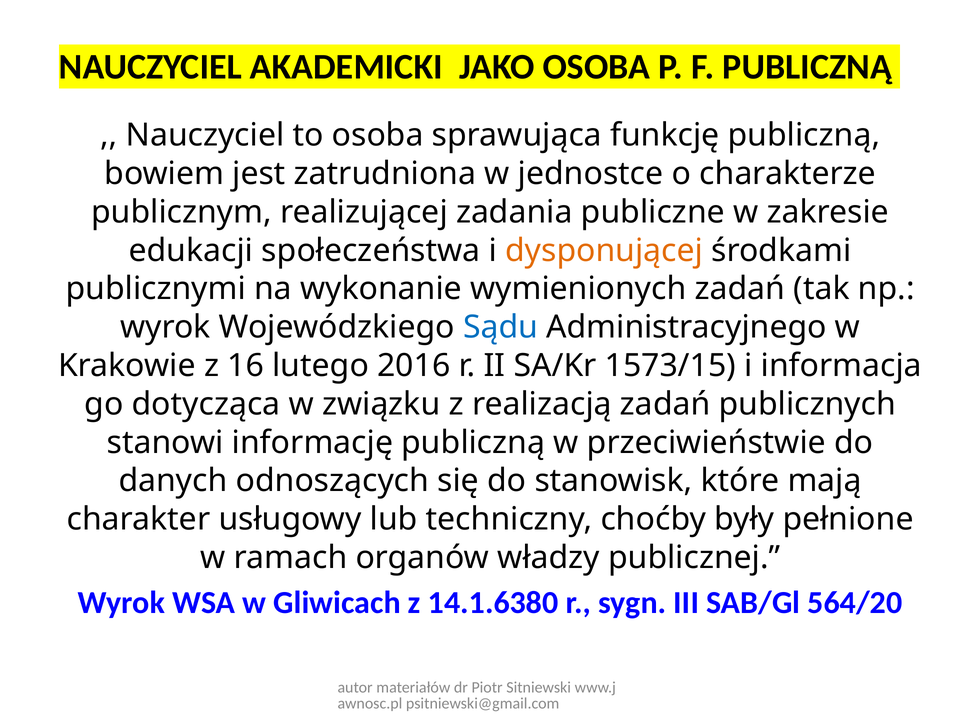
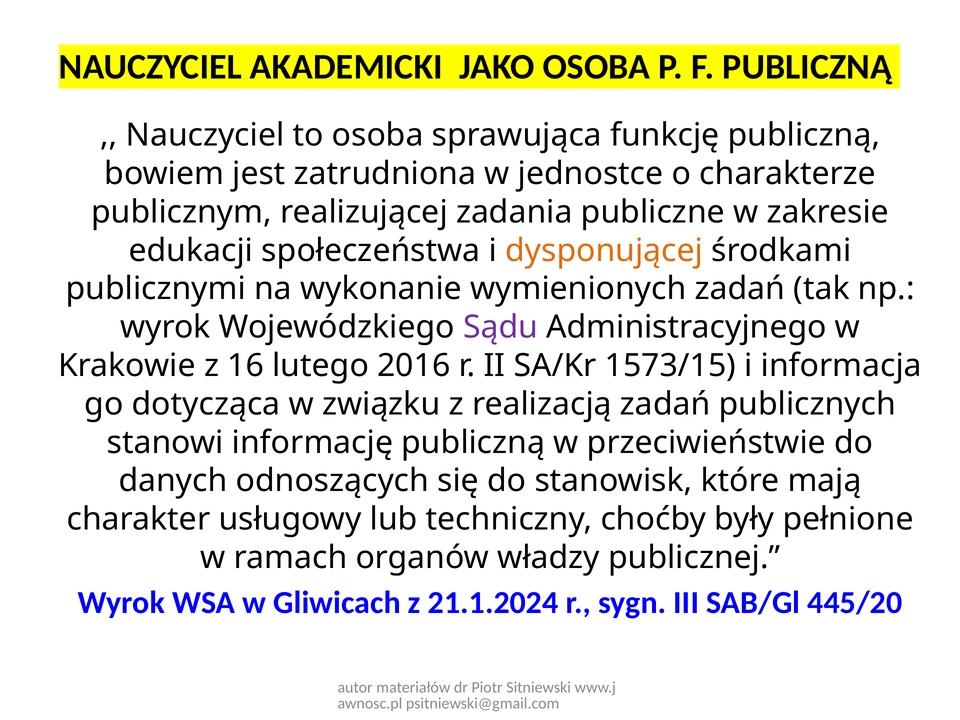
Sądu colour: blue -> purple (500, 327)
14.1.6380: 14.1.6380 -> 21.1.2024 (493, 602)
564/20: 564/20 -> 445/20 (855, 602)
